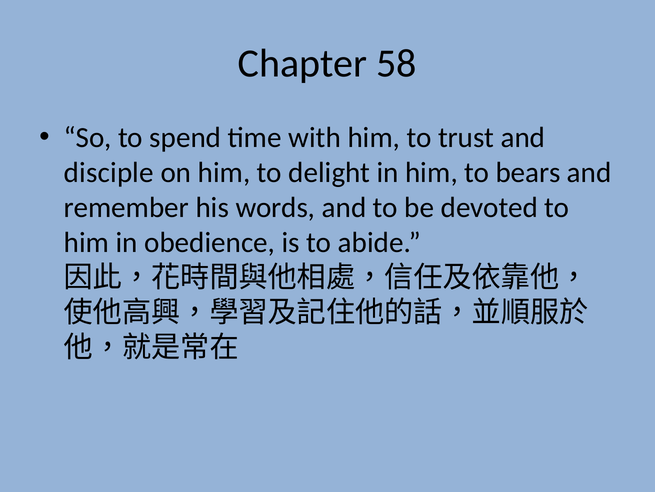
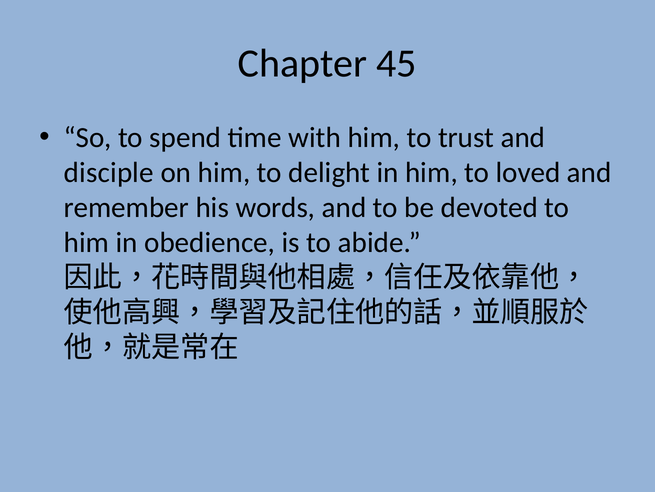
58: 58 -> 45 (396, 63)
bears: bears -> loved (528, 172)
